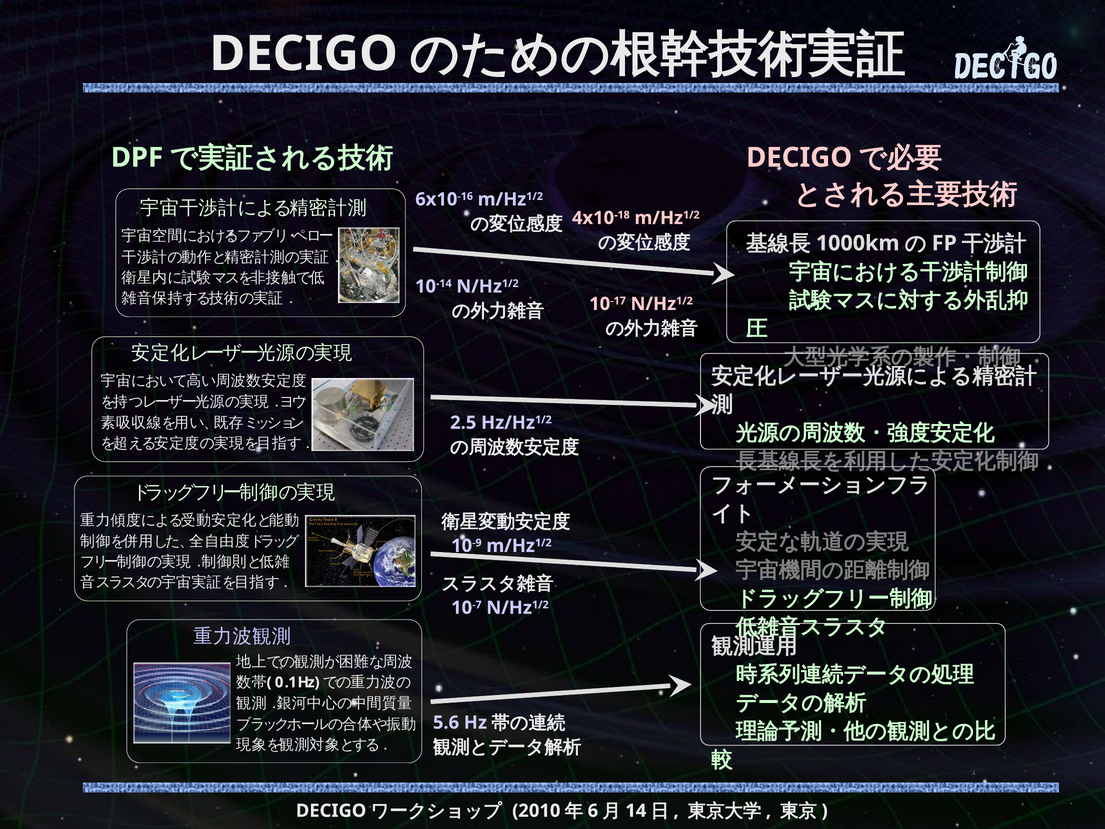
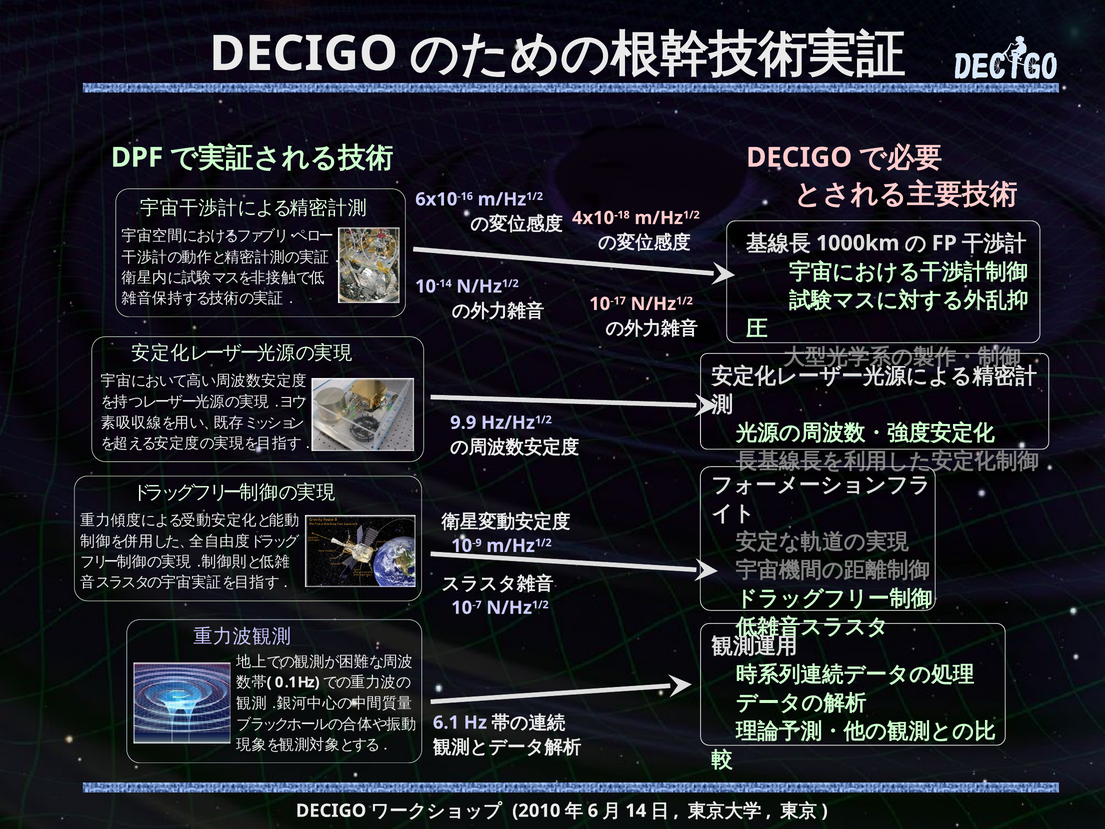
2.5: 2.5 -> 9.9 (463, 423)
5.6: 5.6 -> 6.1 (446, 722)
